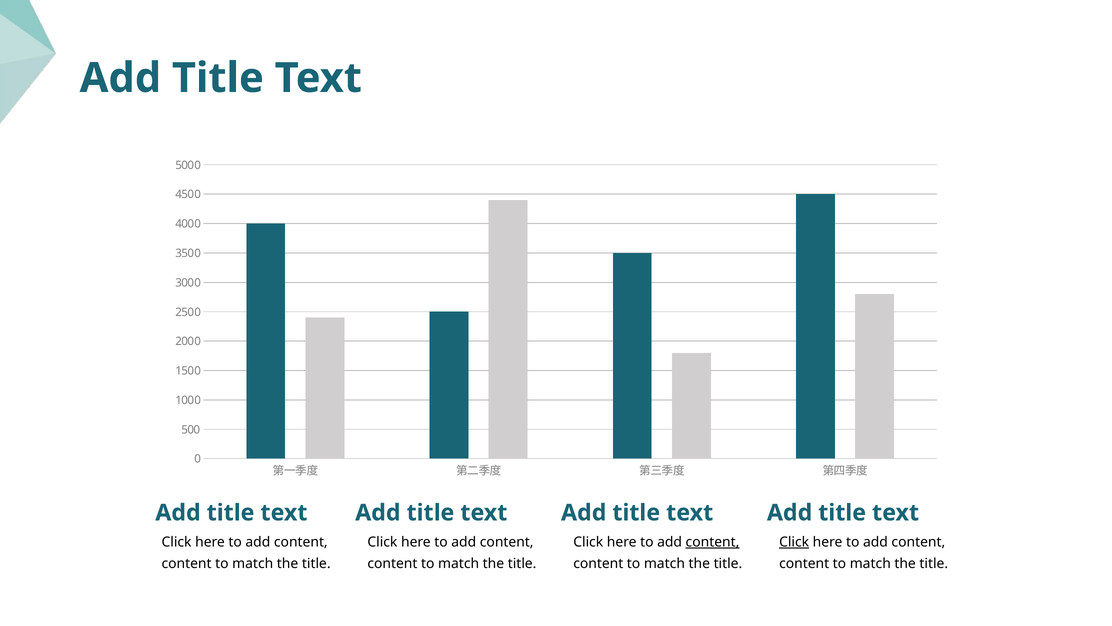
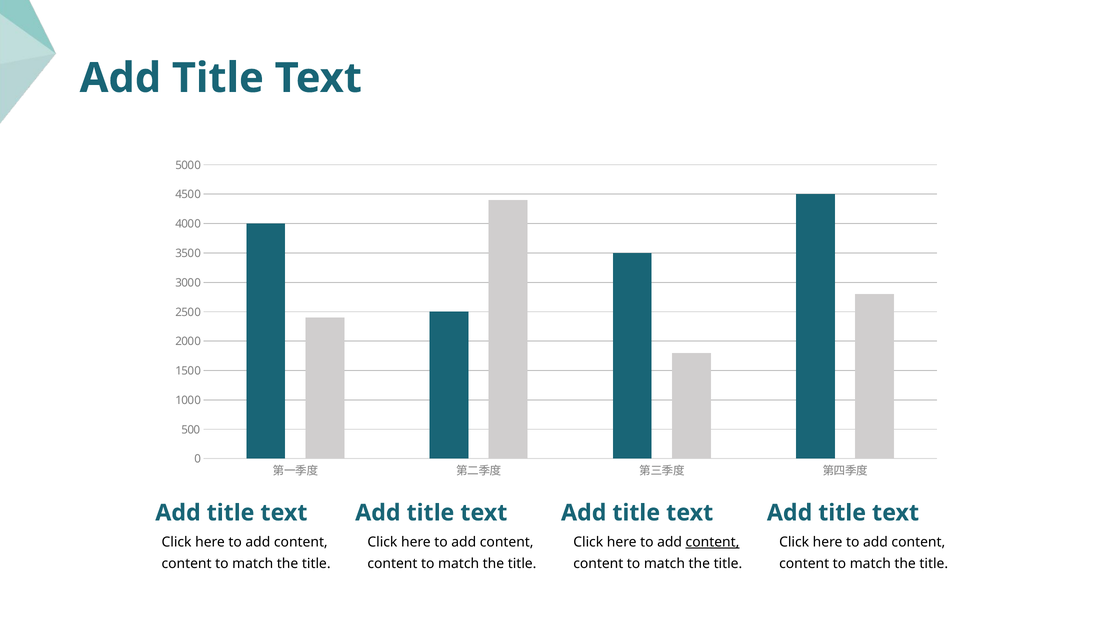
Click underline: present -> none (794, 541)
